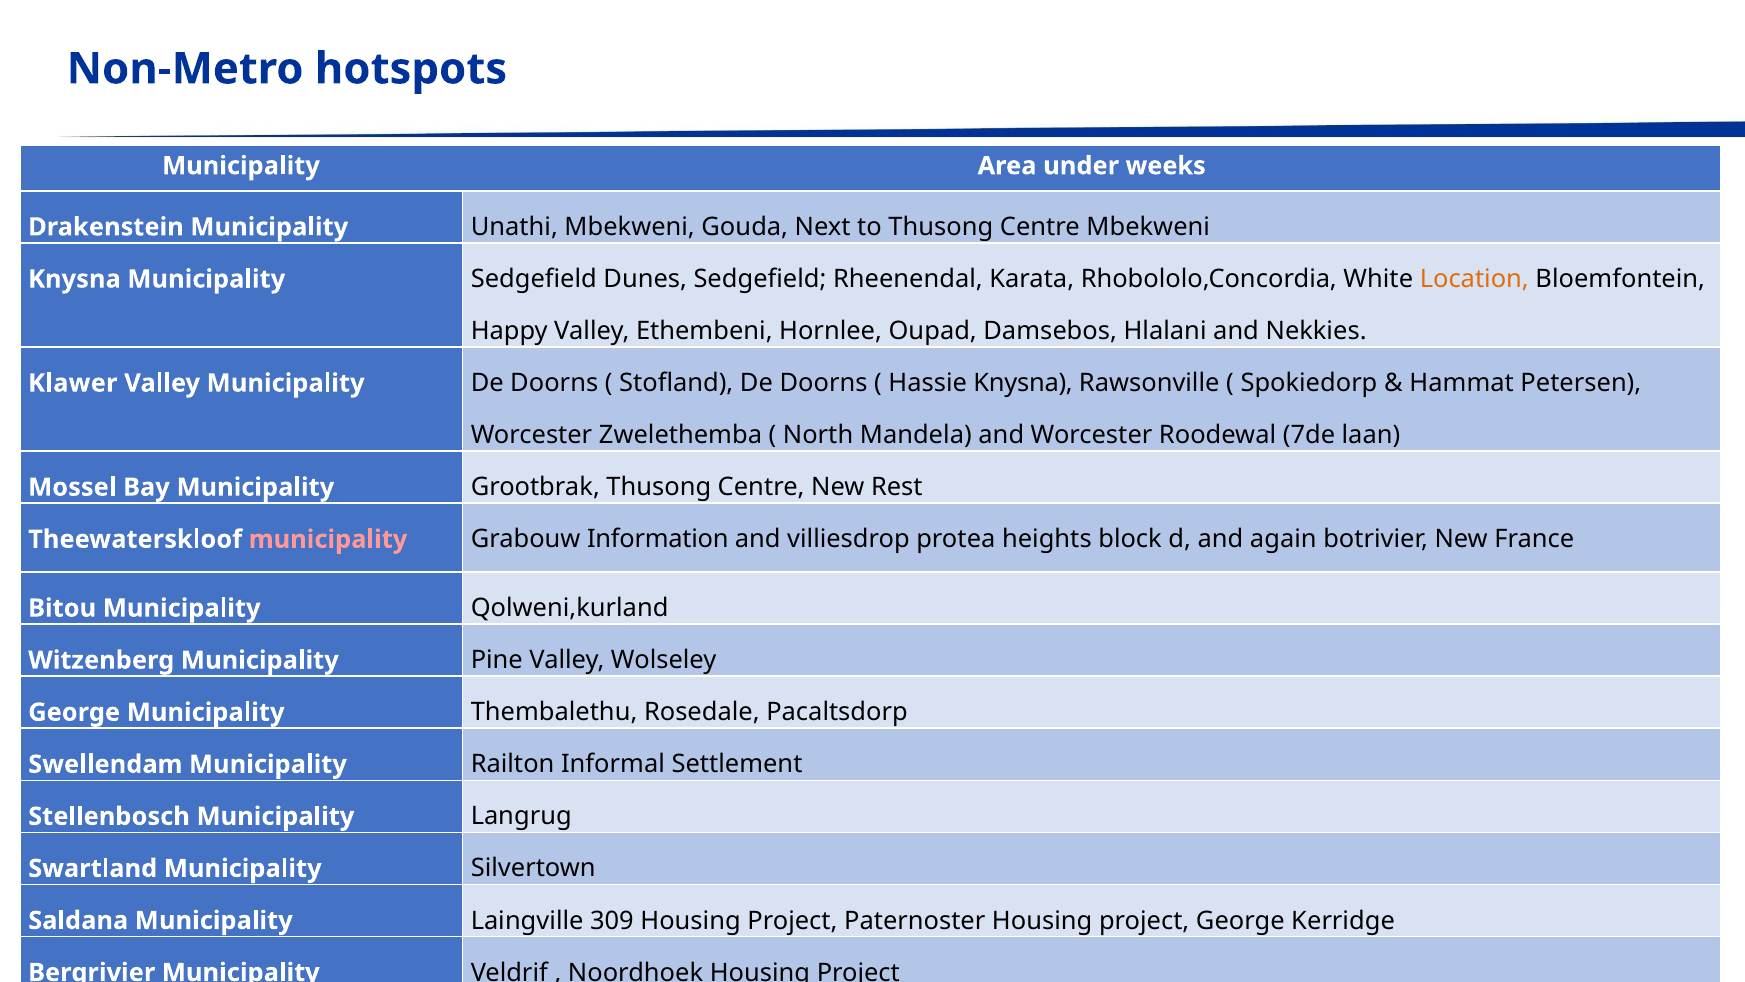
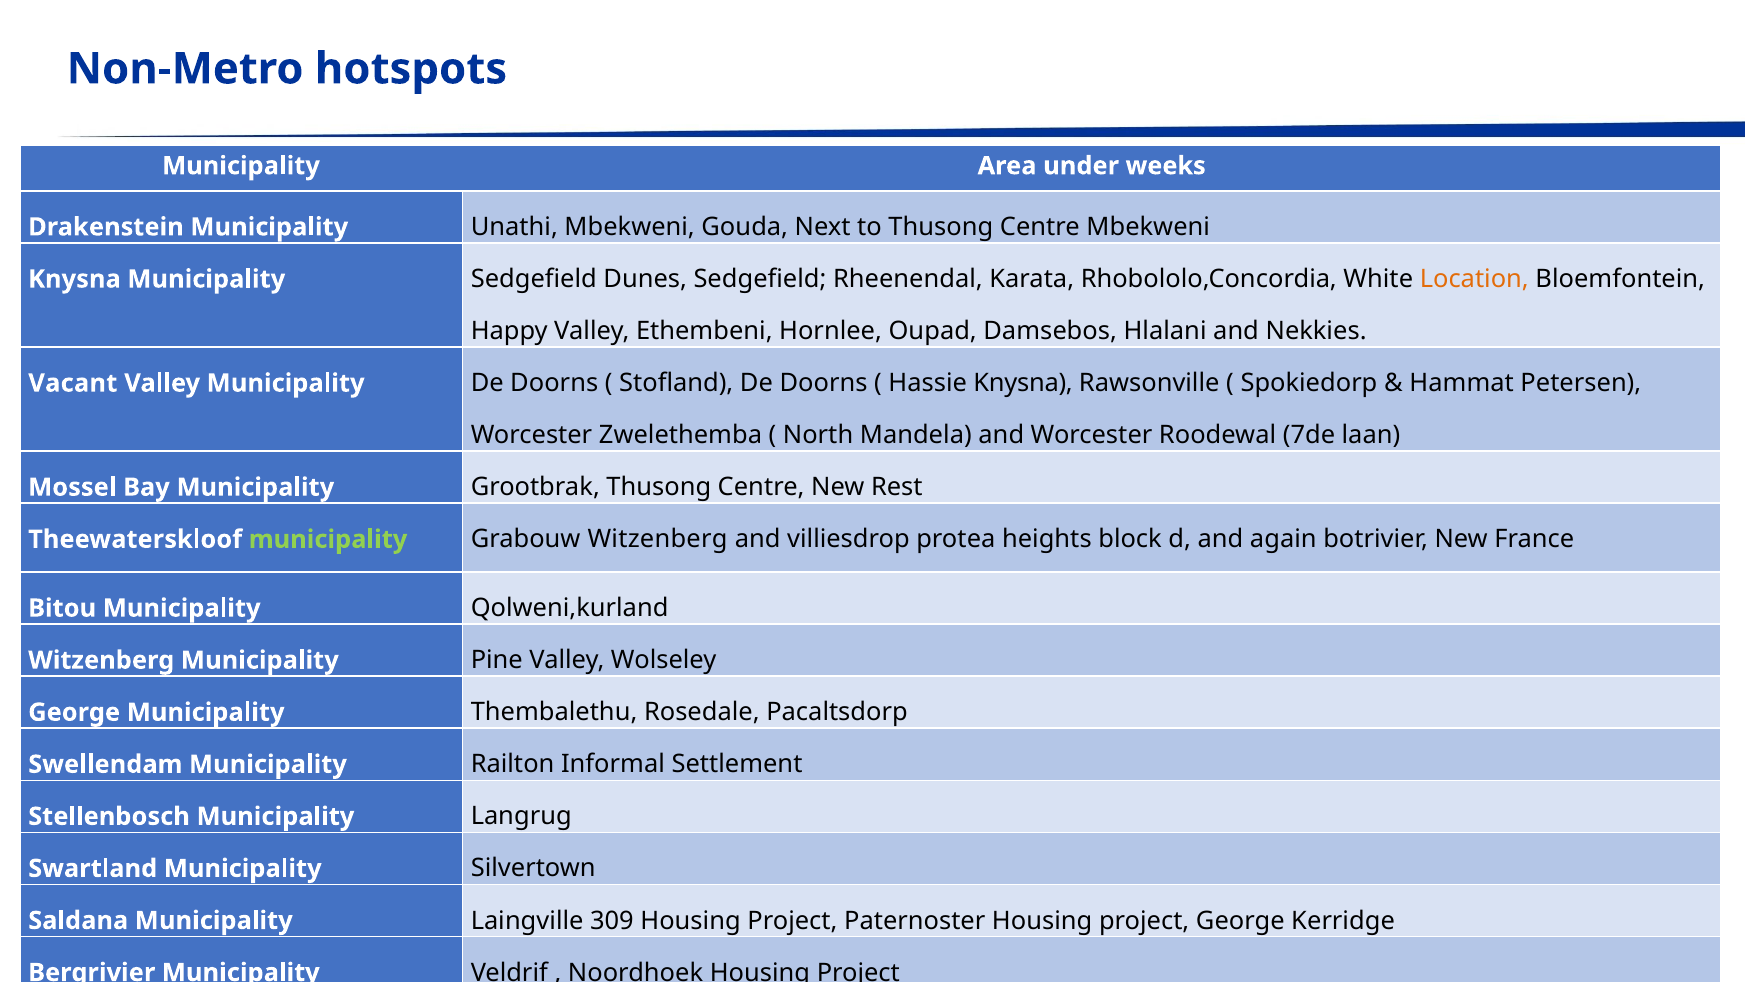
Klawer: Klawer -> Vacant (73, 383)
municipality colour: pink -> light green (328, 539)
Grabouw Information: Information -> Witzenberg (658, 539)
